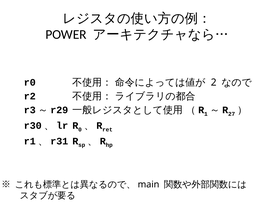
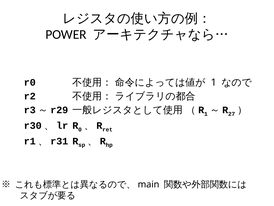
2: 2 -> 1 (214, 82)
